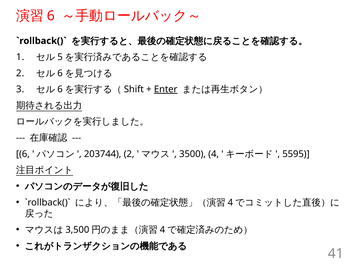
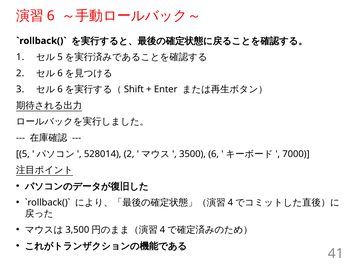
Enter underline: present -> none (166, 89)
6: 6 -> 5 (23, 154)
203744: 203744 -> 528014 (103, 154)
3500 4: 4 -> 6 (214, 154)
5595: 5595 -> 7000 (296, 154)
